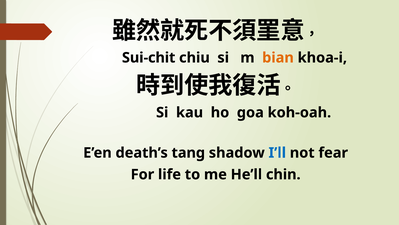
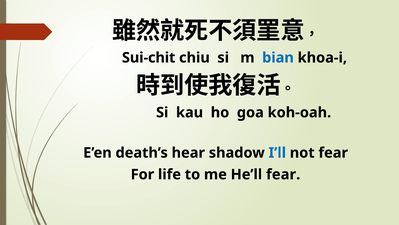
bian colour: orange -> blue (278, 58)
tang: tang -> hear (188, 152)
He’ll chin: chin -> fear (283, 174)
